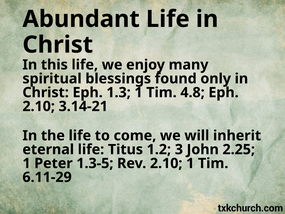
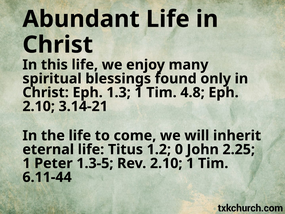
3: 3 -> 0 (179, 149)
6.11-29: 6.11-29 -> 6.11-44 (47, 177)
